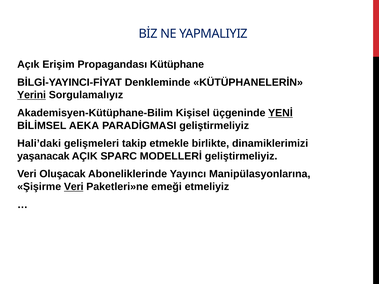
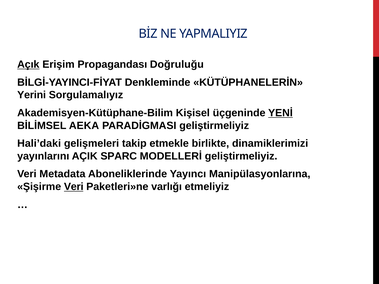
Açık underline: none -> present (28, 65)
Kütüphane: Kütüphane -> Doğruluğu (177, 65)
Yerini underline: present -> none (32, 95)
yaşanacak: yaşanacak -> yayınlarını (43, 156)
Oluşacak: Oluşacak -> Metadata (62, 174)
emeği: emeği -> varlığı (167, 187)
